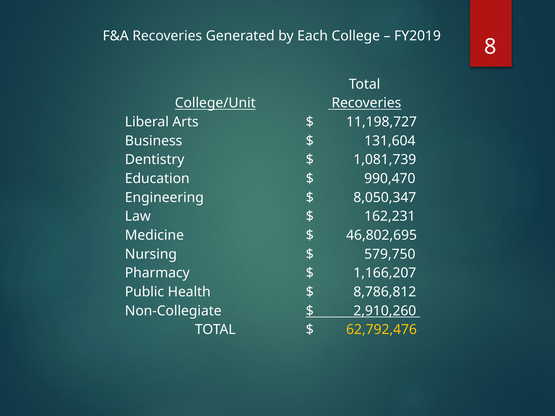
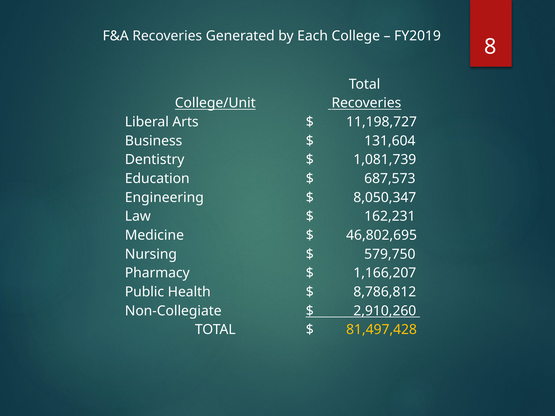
990,470: 990,470 -> 687,573 (390, 179)
62,792,476: 62,792,476 -> 81,497,428 (382, 330)
